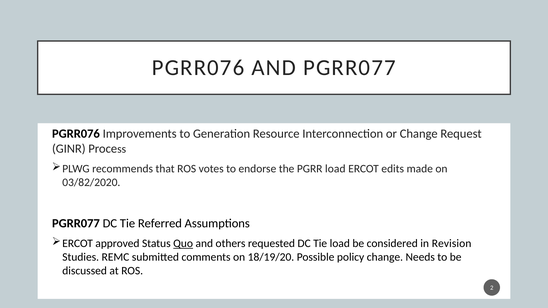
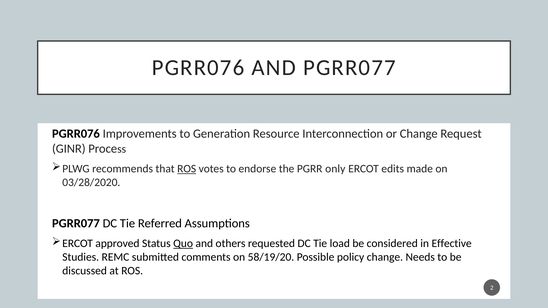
ROS underline: none -> present (187, 169)
PGRR load: load -> only (335, 169)
03/82/2020: 03/82/2020 -> 03/28/2020 (91, 183)
Revision: Revision -> Effective (452, 244)
18/19/20: 18/19/20 -> 58/19/20 (271, 257)
